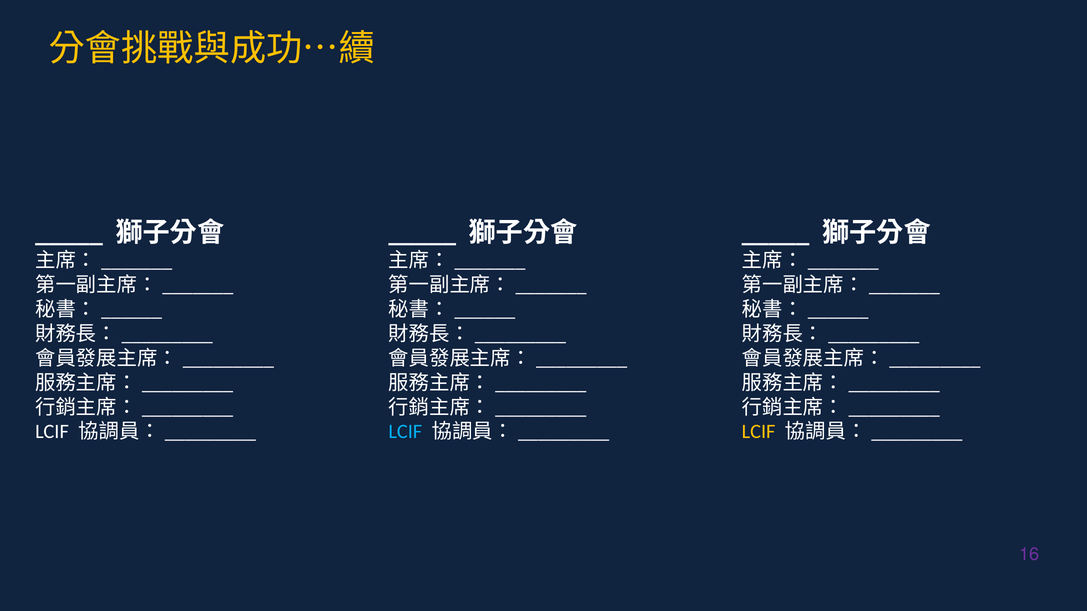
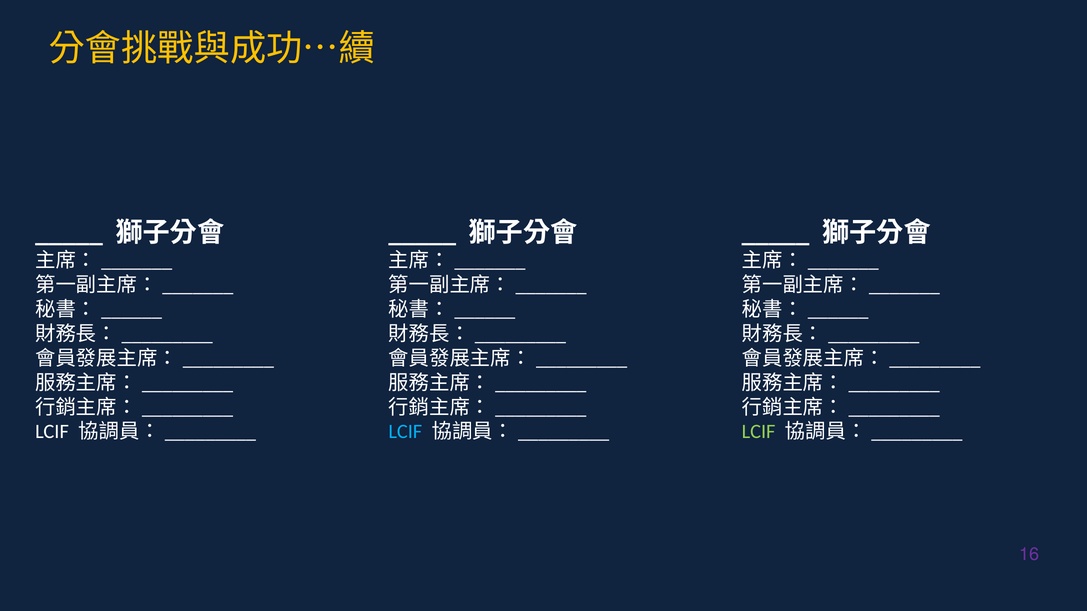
LCIF colour: yellow -> light green (759, 432)
